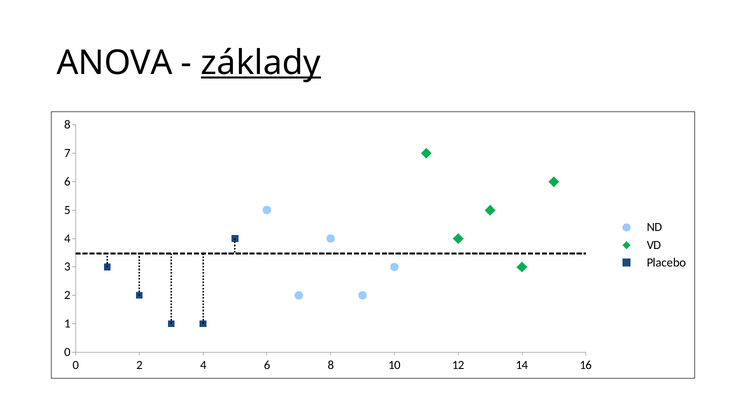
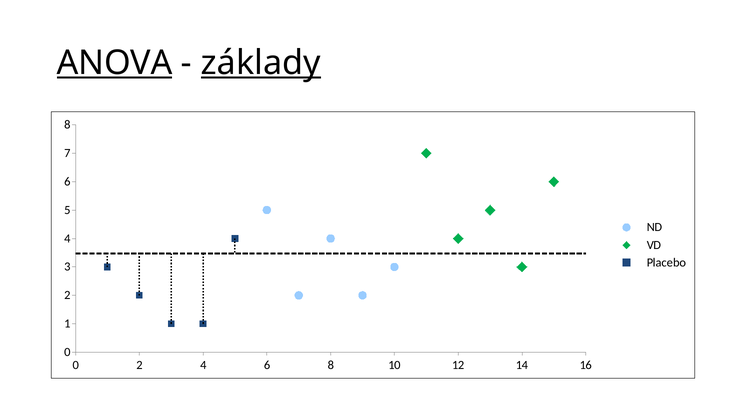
ANOVA underline: none -> present (115, 63)
